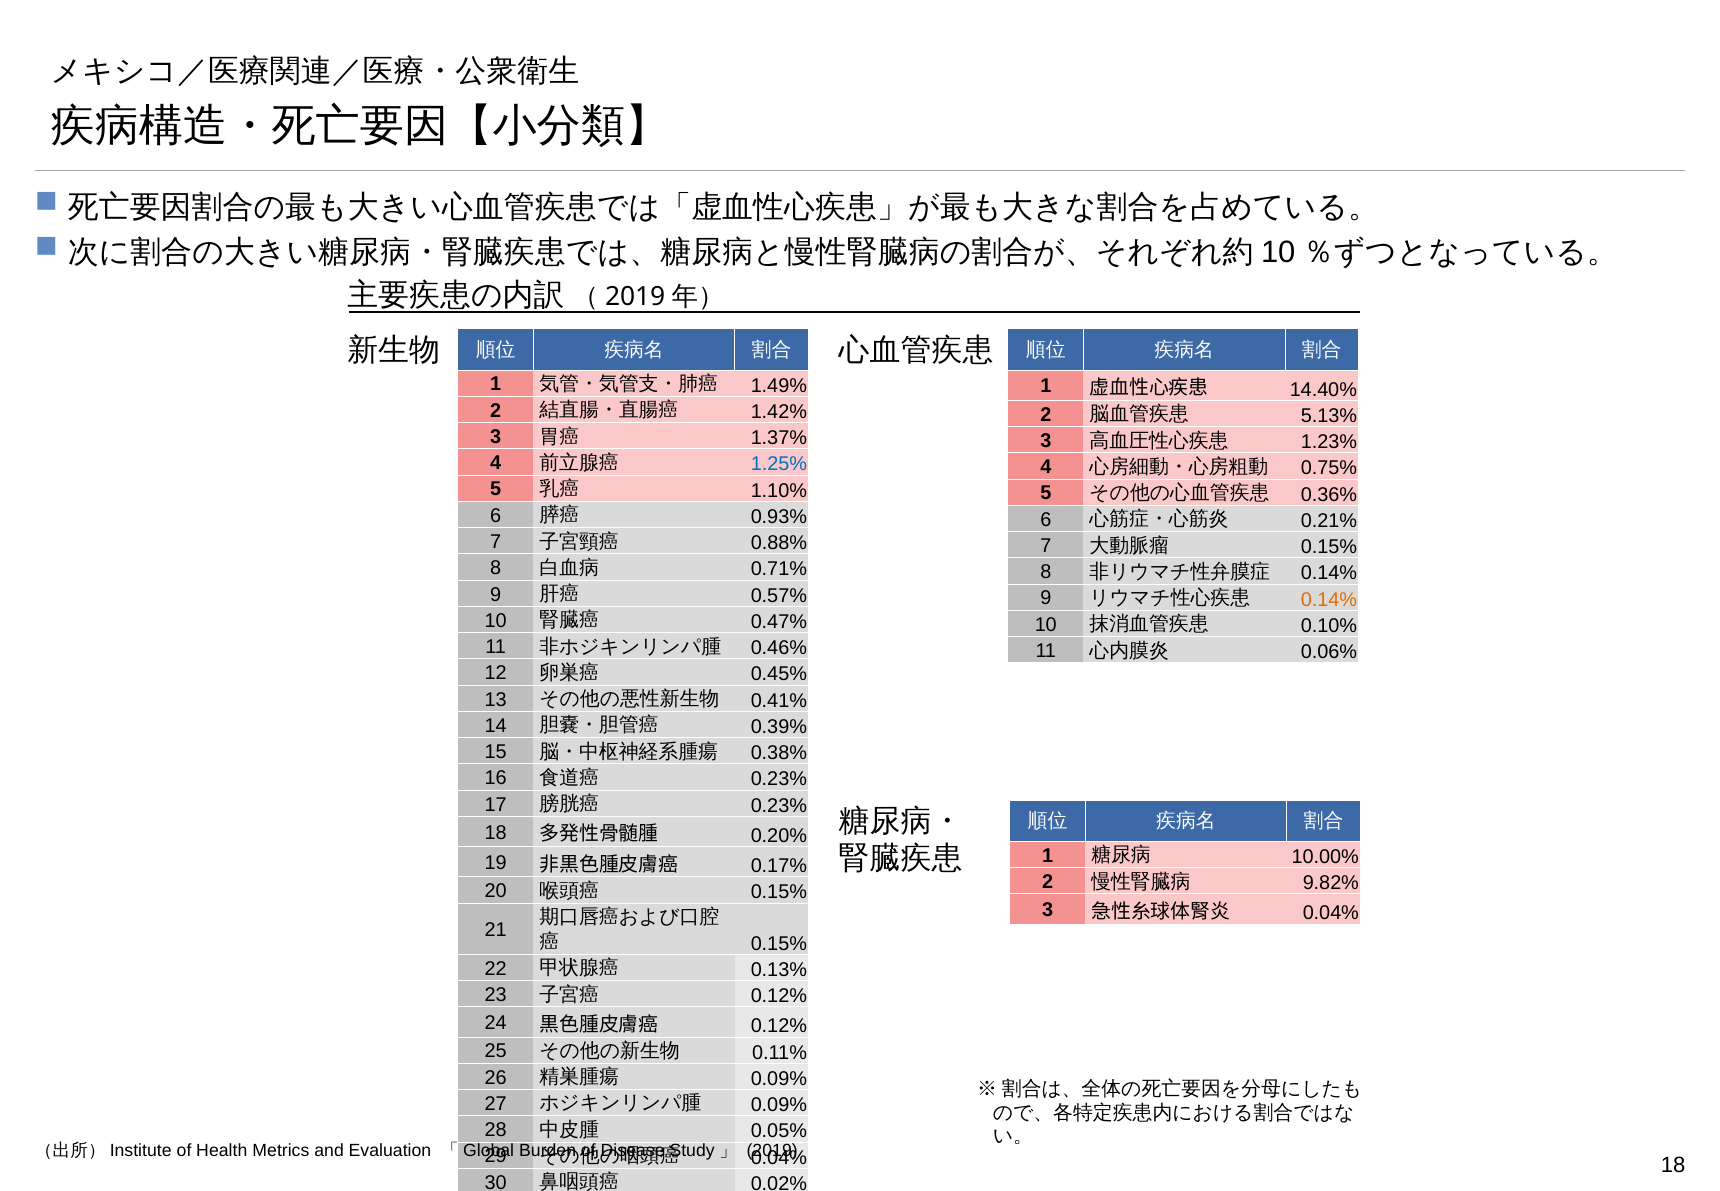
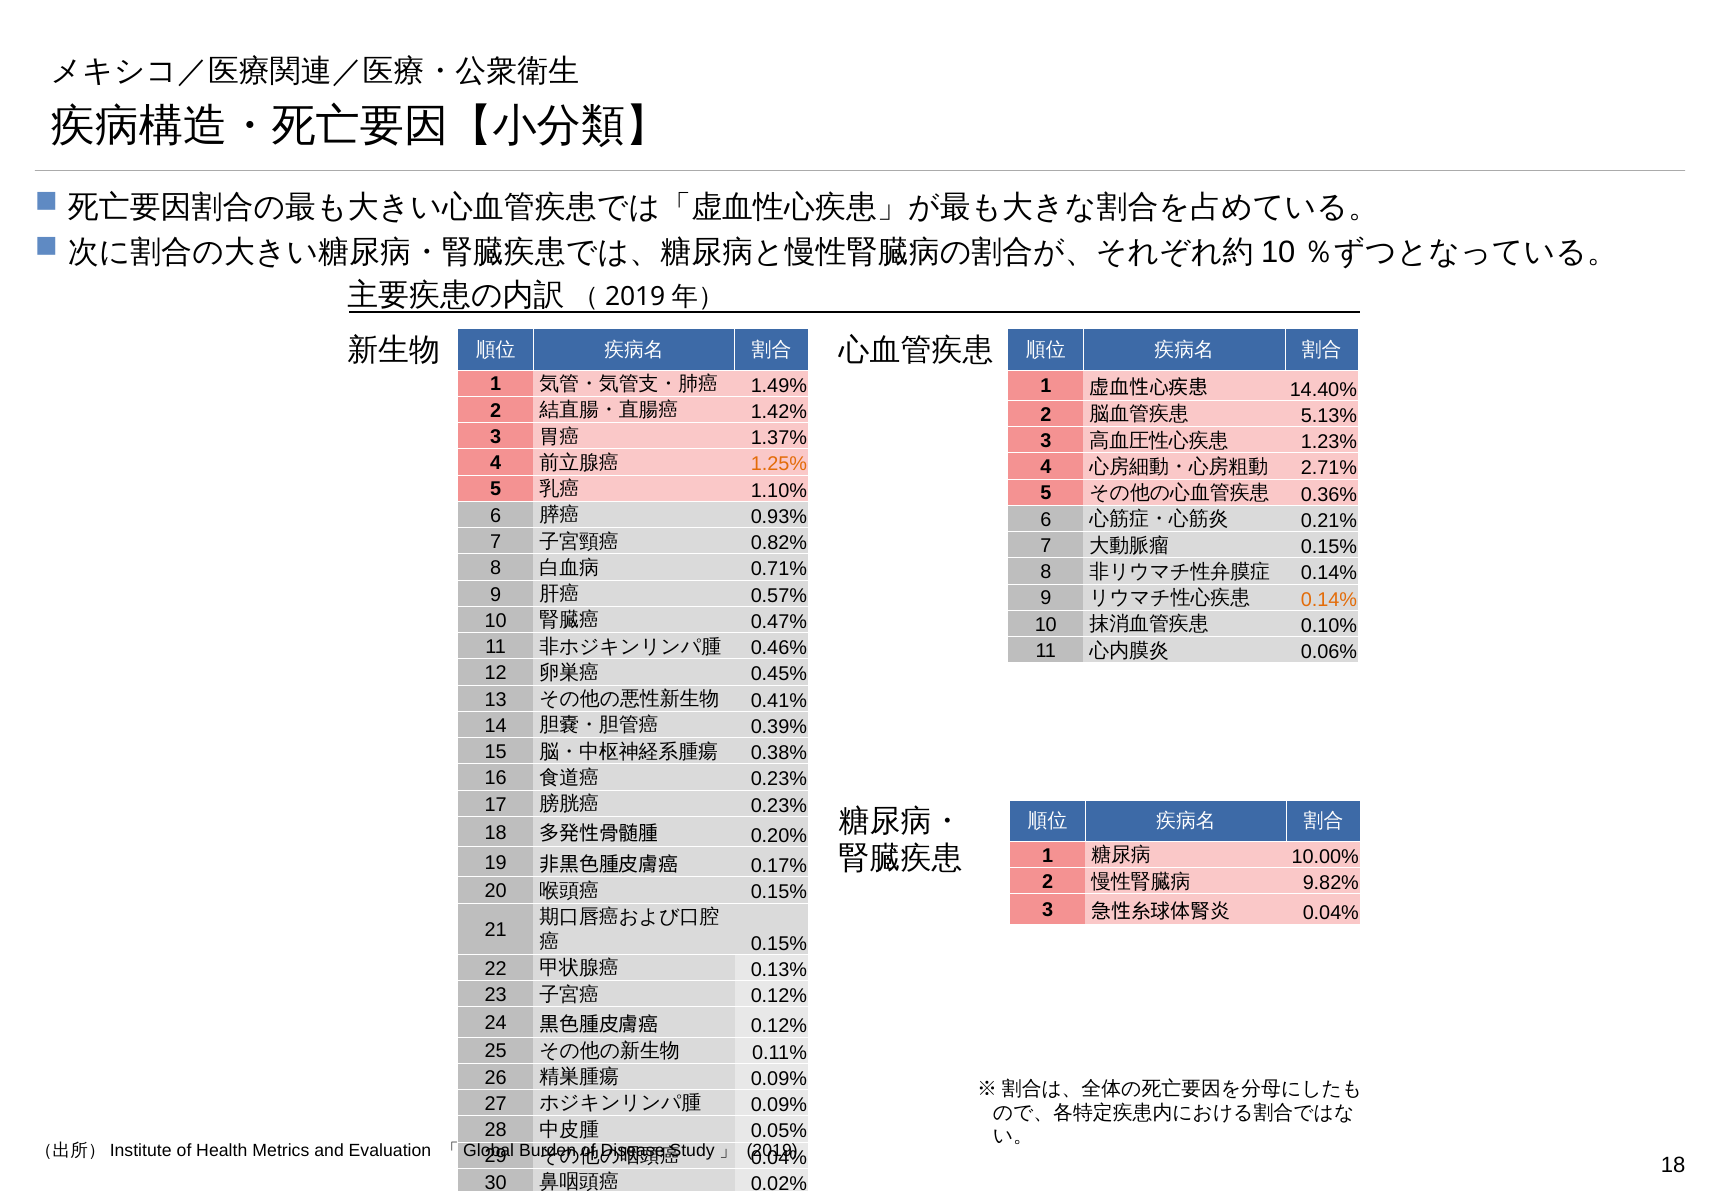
1.25% colour: blue -> orange (779, 464)
0.75%: 0.75% -> 2.71% (1329, 468)
0.88%: 0.88% -> 0.82% (779, 543)
